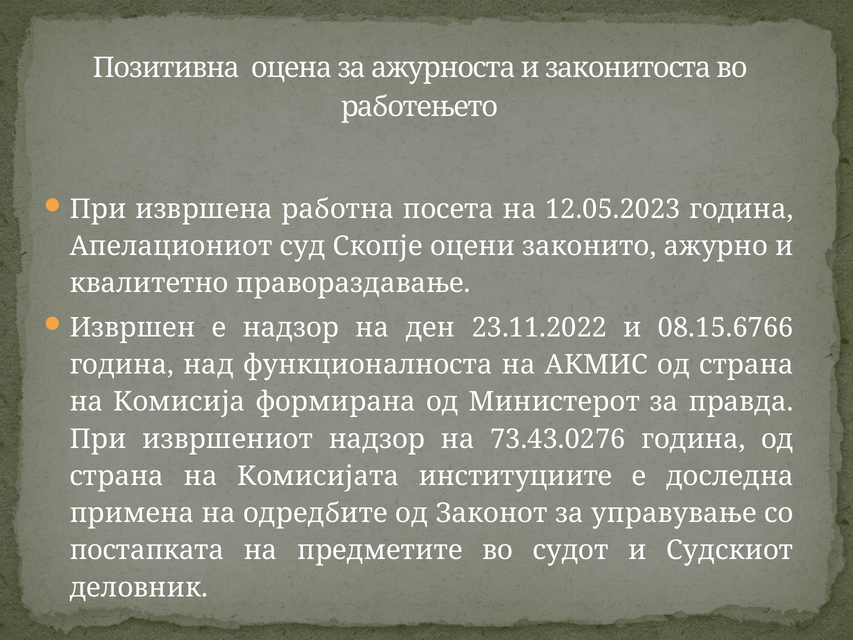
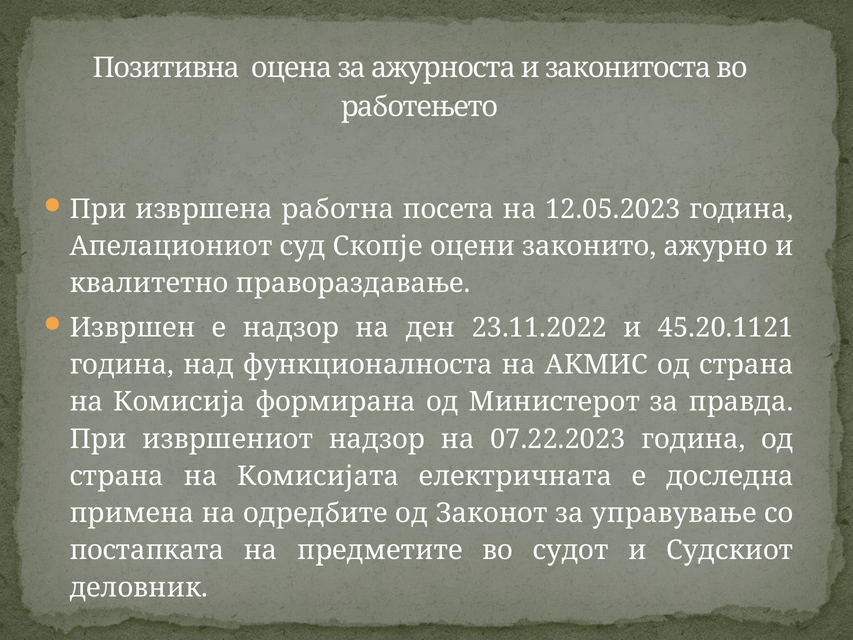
08.15.6766: 08.15.6766 -> 45.20.1121 (726, 328)
73.43.0276: 73.43.0276 -> 07.22.2023 (558, 439)
институциите: институциите -> електричната (515, 476)
